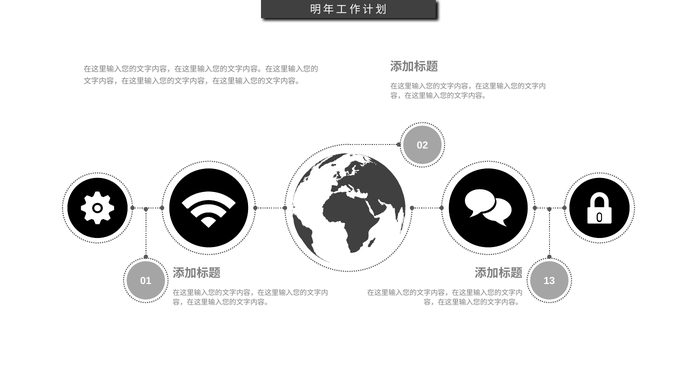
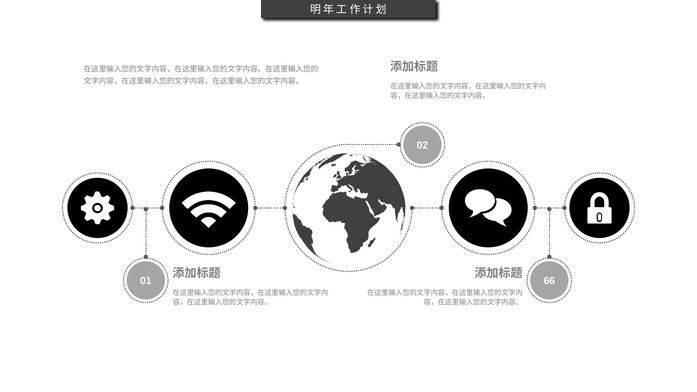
13: 13 -> 66 (549, 281)
